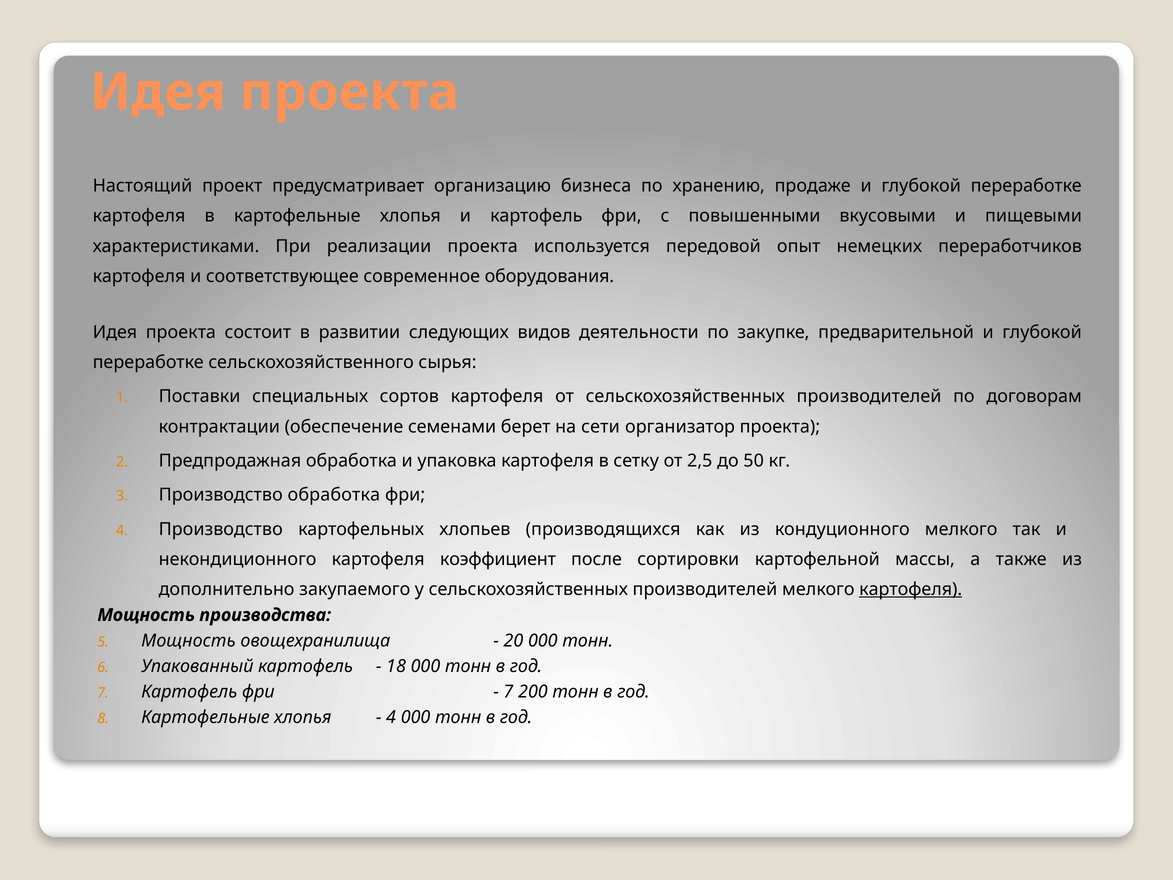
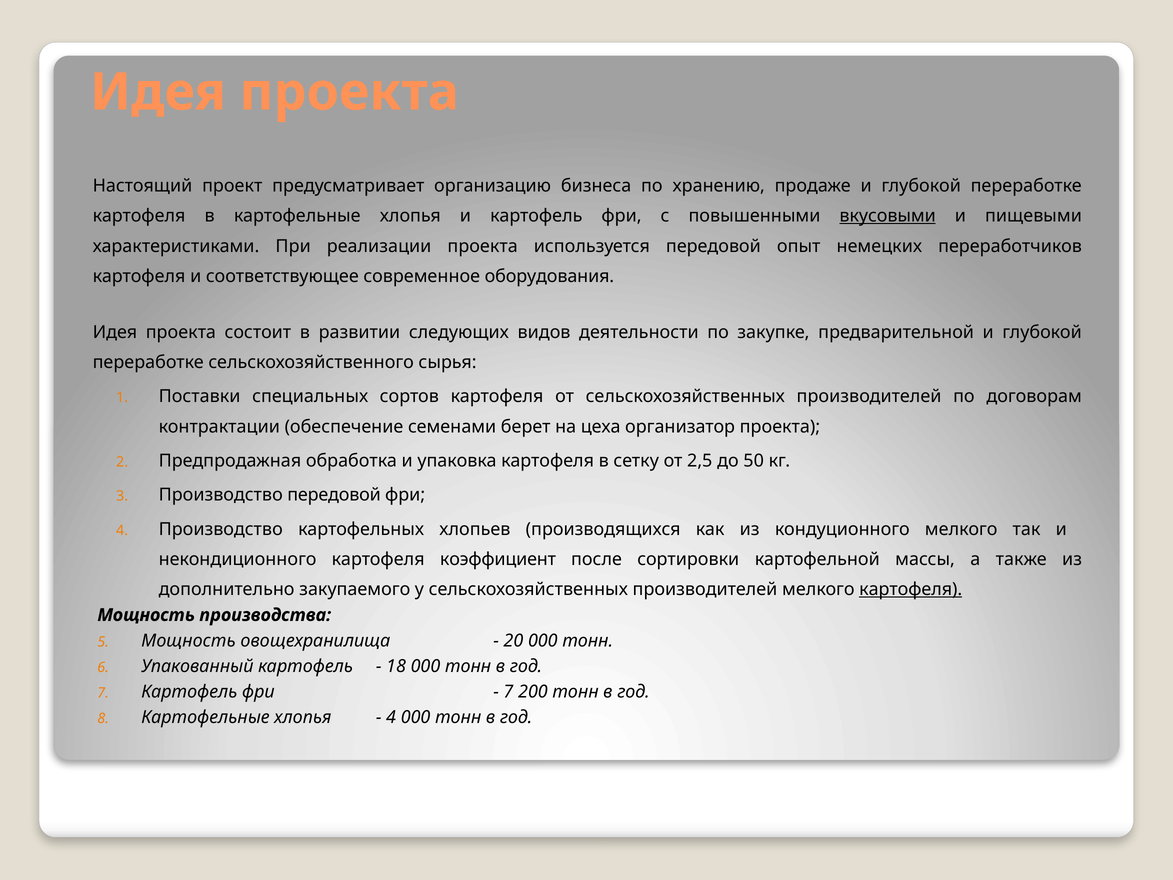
вкусовыми underline: none -> present (888, 216)
сети: сети -> цеха (601, 427)
Производство обработка: обработка -> передовой (334, 495)
